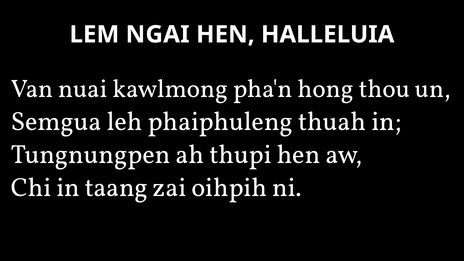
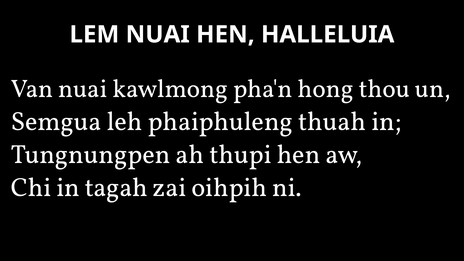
LEM NGAI: NGAI -> NUAI (158, 34)
taang: taang -> tagah (116, 188)
